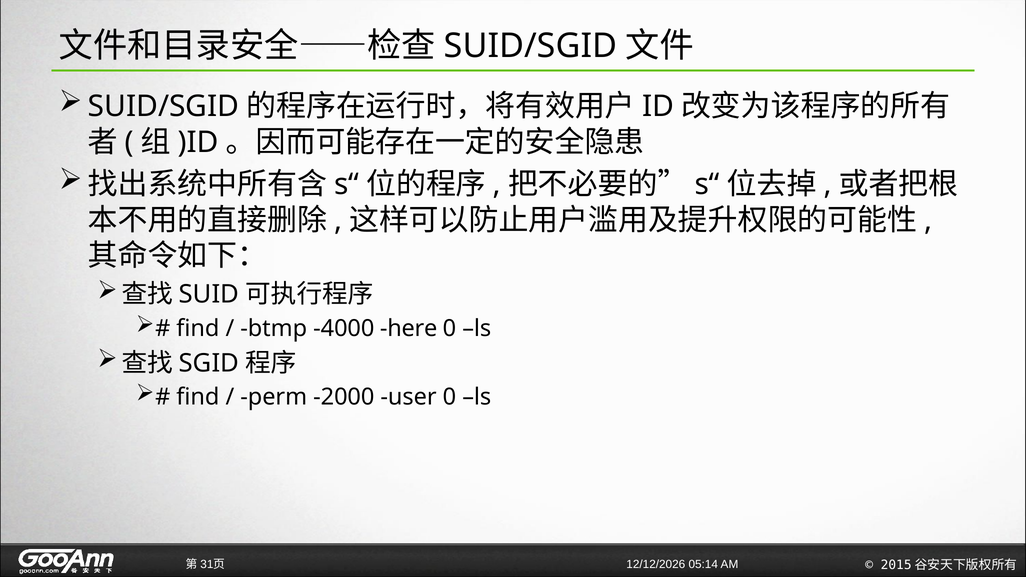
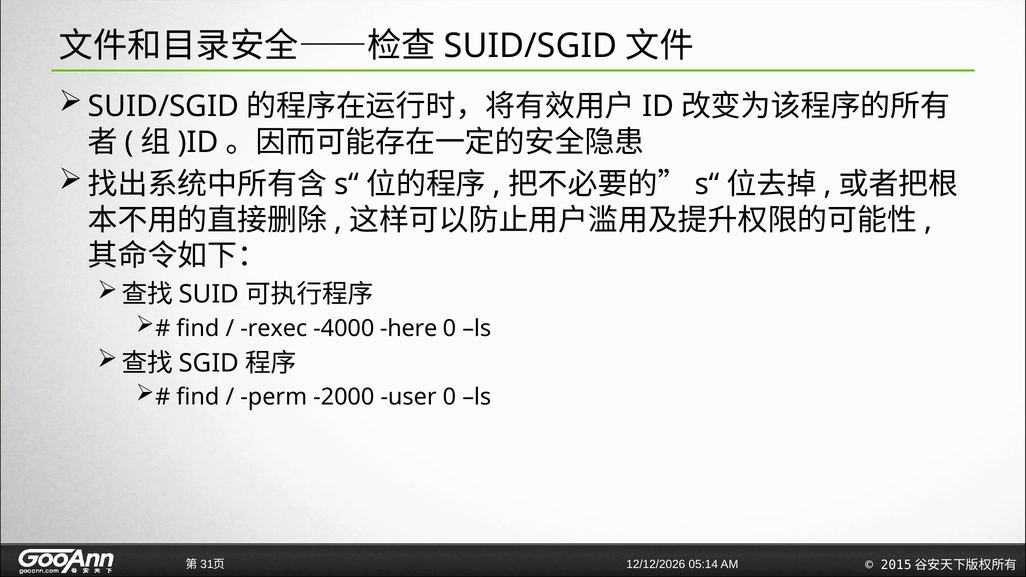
btmp: btmp -> rexec (274, 328)
